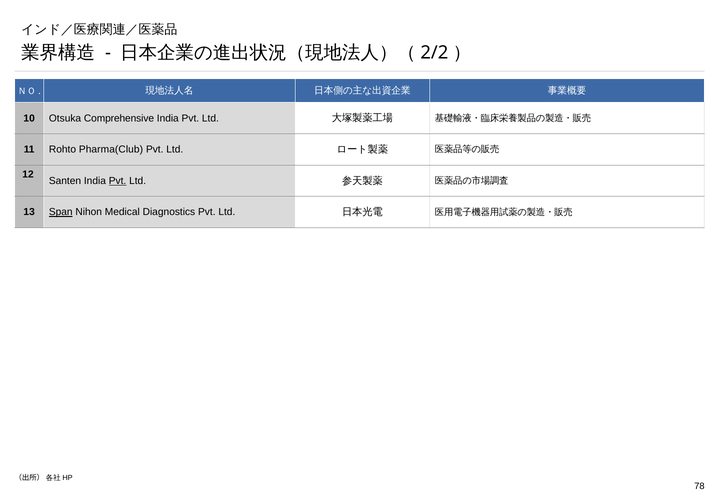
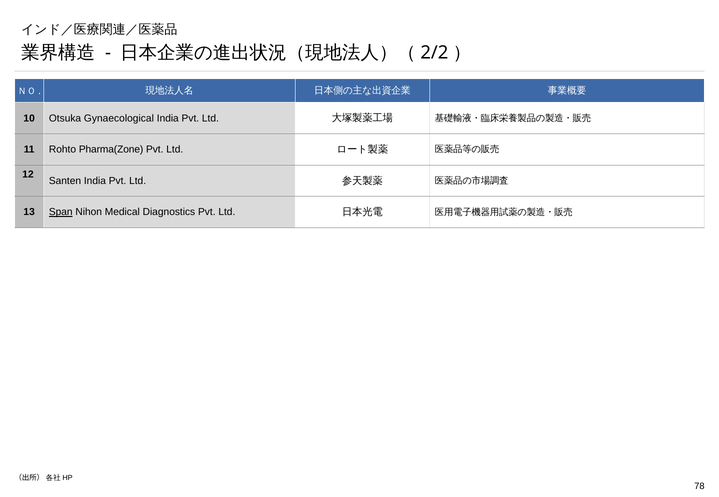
Comprehensive: Comprehensive -> Gynaecological (119, 118)
Pharma(Club: Pharma(Club -> Pharma(Zone (111, 150)
Pvt underline: present -> none (118, 181)
